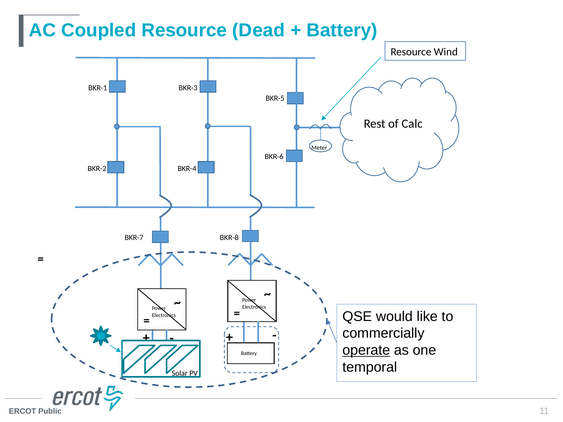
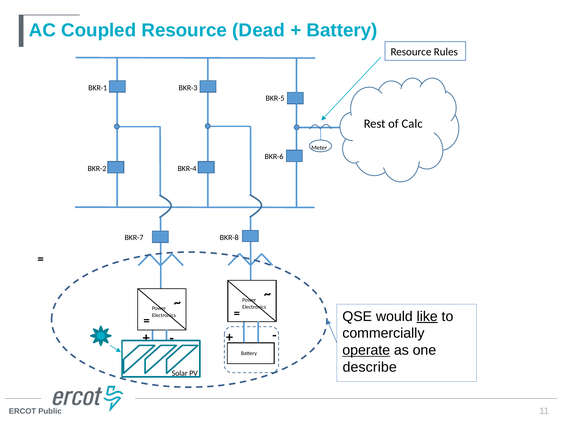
Wind: Wind -> Rules (446, 52)
like underline: none -> present (427, 317)
temporal: temporal -> describe (370, 367)
